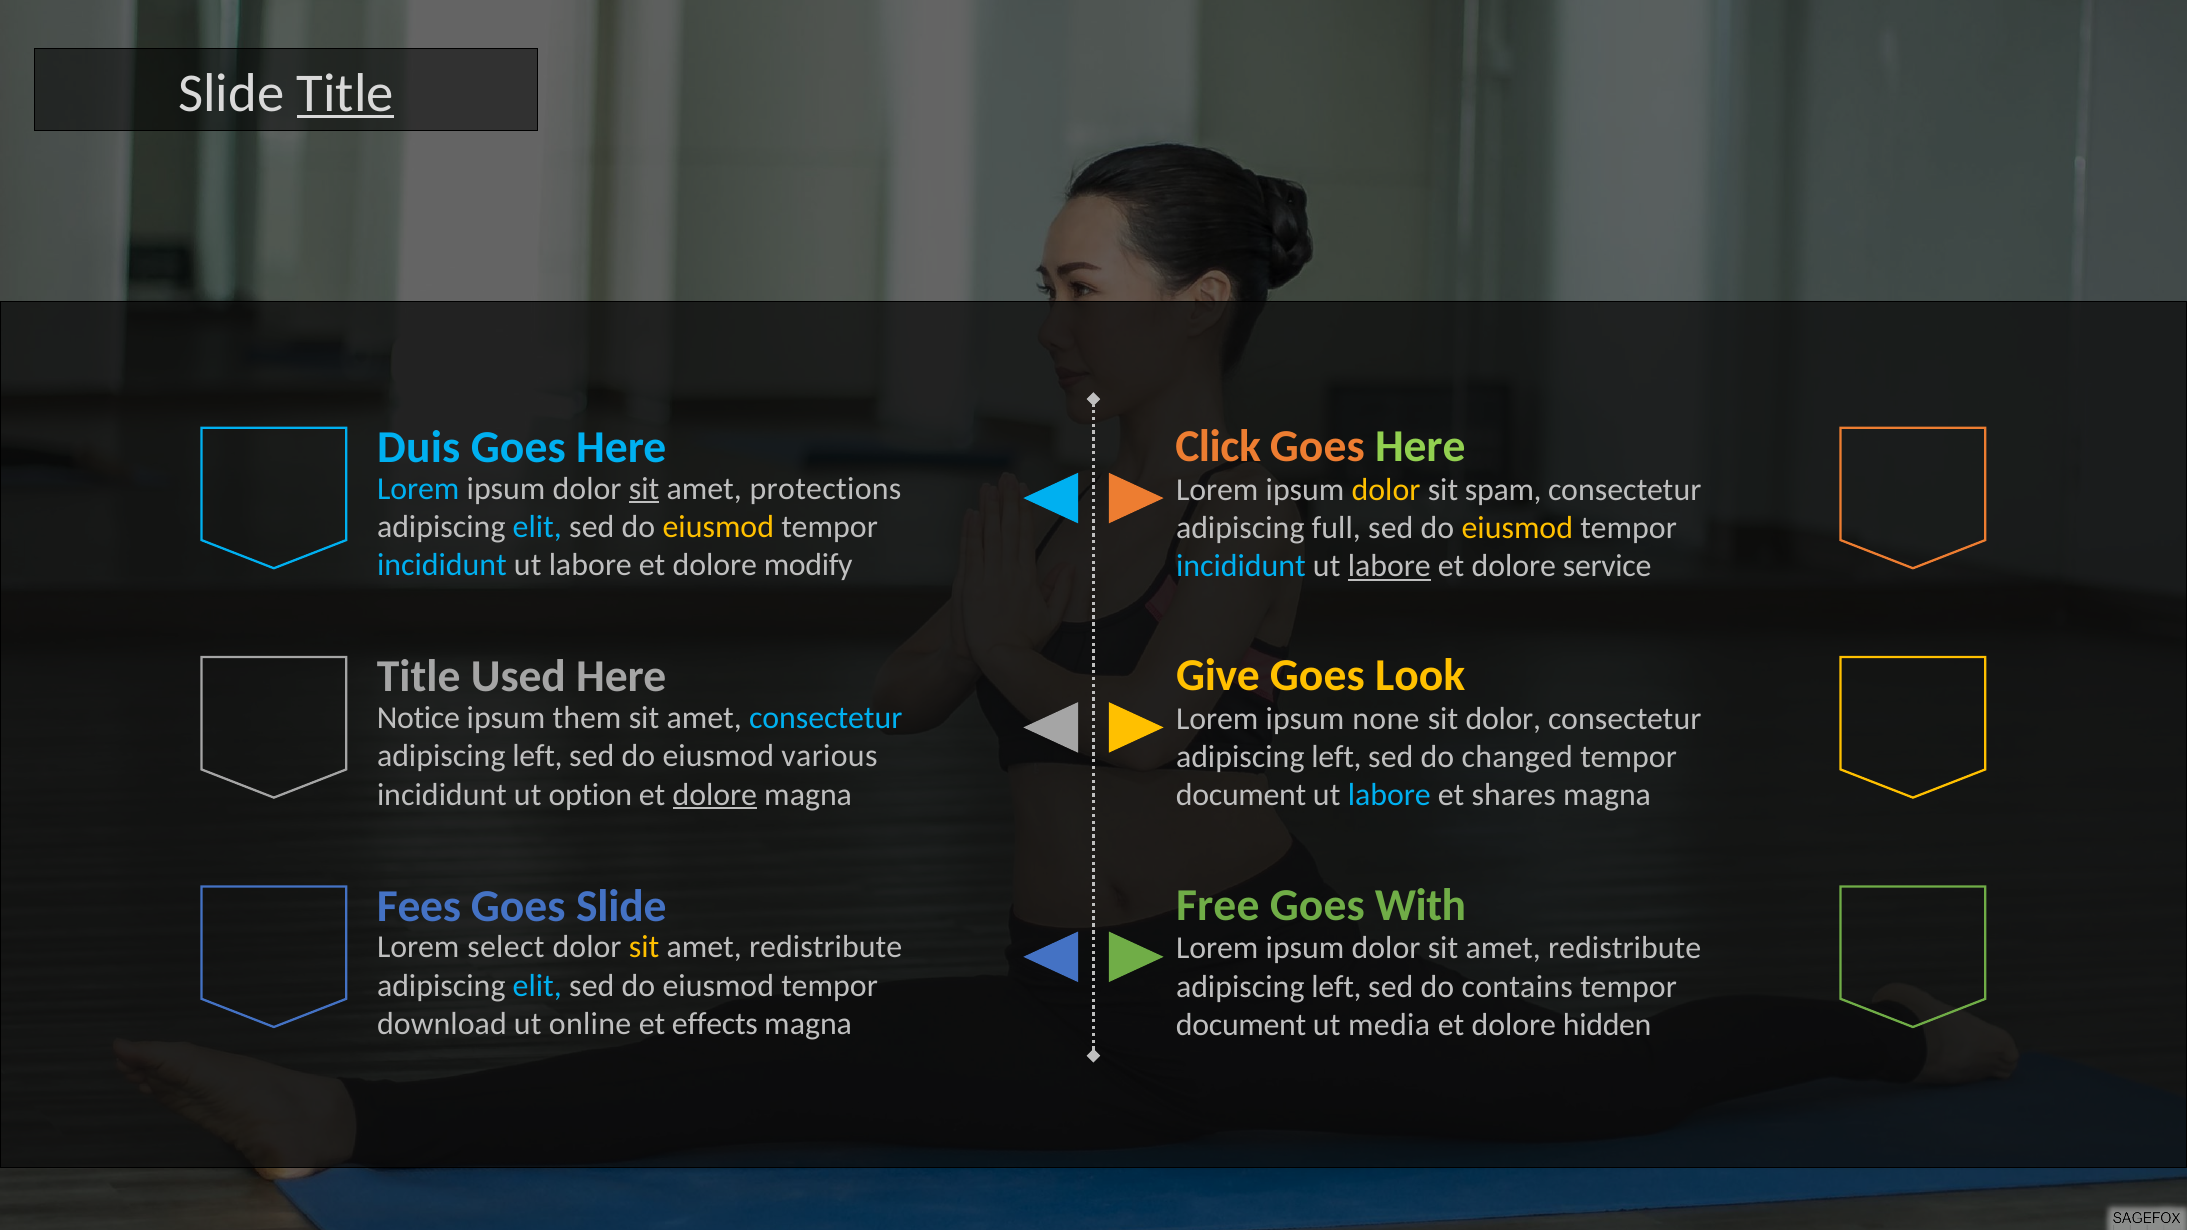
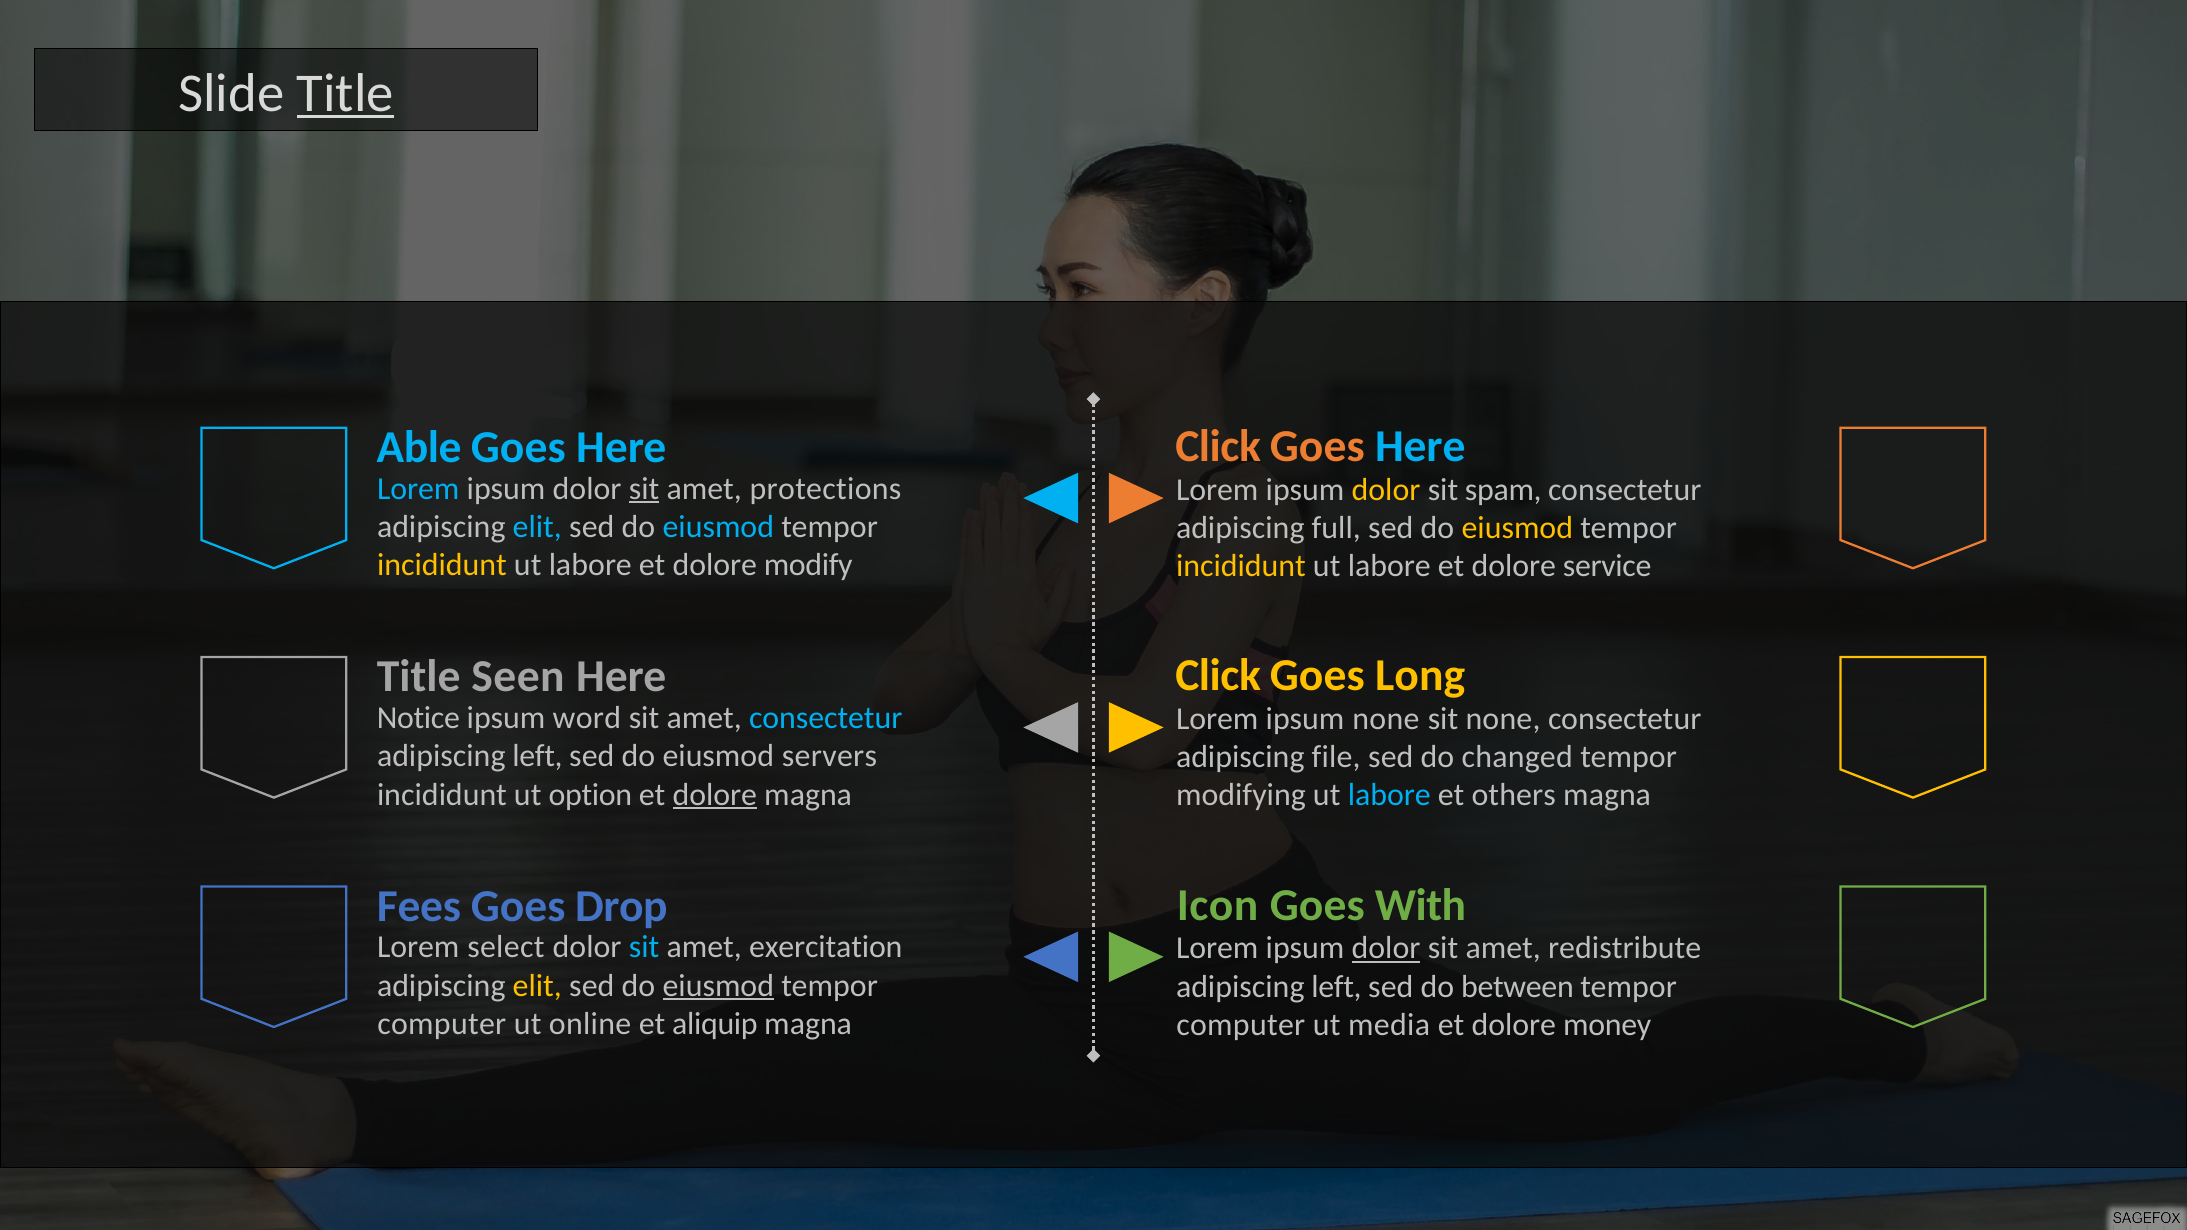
Here colour: light green -> light blue (1420, 446)
Duis: Duis -> Able (419, 447)
eiusmod colour: yellow -> light blue (718, 527)
incididunt colour: light blue -> yellow (442, 565)
incididunt colour: light blue -> yellow (1241, 566)
labore underline: present -> none (1389, 566)
Give: Give -> Click (1218, 676)
Look: Look -> Long (1420, 676)
Used: Used -> Seen (518, 677)
them: them -> word (587, 718)
sit dolor: dolor -> none (1503, 719)
various: various -> servers (830, 756)
left: left -> file (1336, 757)
document: document -> modifying (1241, 796)
shares: shares -> others (1514, 796)
Free: Free -> Icon (1218, 905)
Goes Slide: Slide -> Drop (621, 906)
sit colour: yellow -> light blue (644, 947)
redistribute: redistribute -> exercitation (826, 947)
dolor underline: none -> present (1386, 948)
elit colour: light blue -> yellow (537, 986)
eiusmod underline: none -> present (718, 986)
contains: contains -> between (1517, 987)
download: download -> computer (442, 1024)
effects: effects -> aliquip (715, 1024)
document: document -> computer (1241, 1025)
hidden: hidden -> money (1607, 1025)
